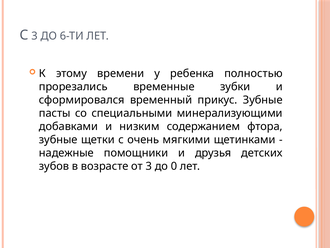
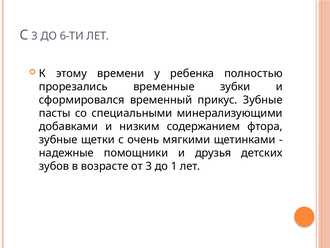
0: 0 -> 1 (174, 166)
